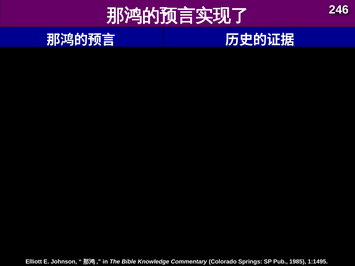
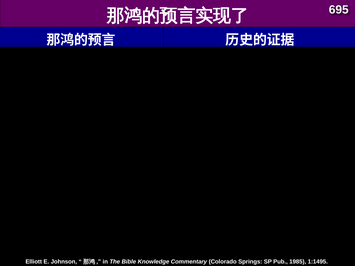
246: 246 -> 695 (339, 10)
